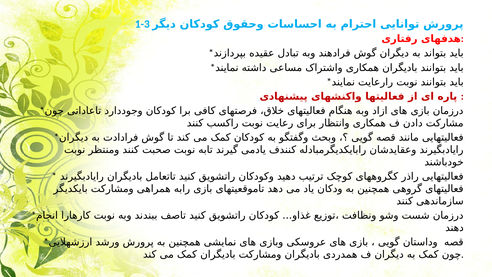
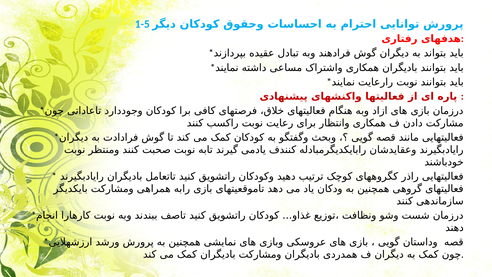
1-3: 1-3 -> 1-5 (142, 24)
